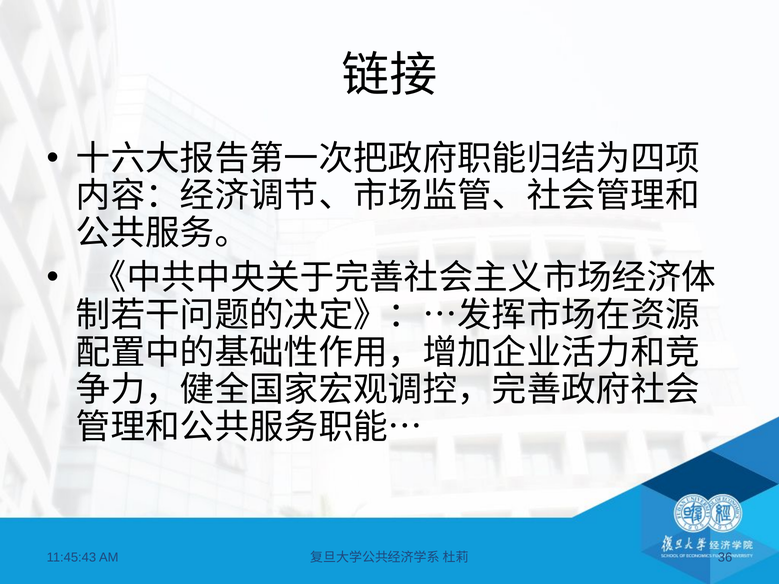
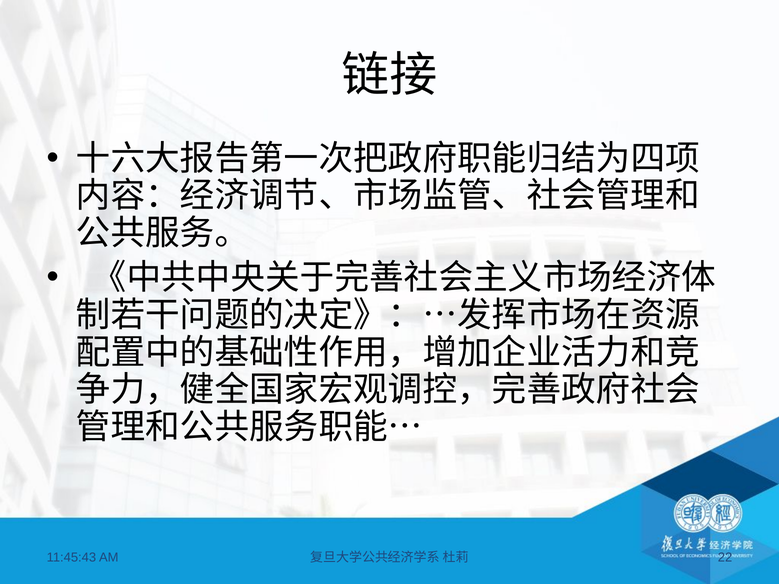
36: 36 -> 22 (725, 558)
